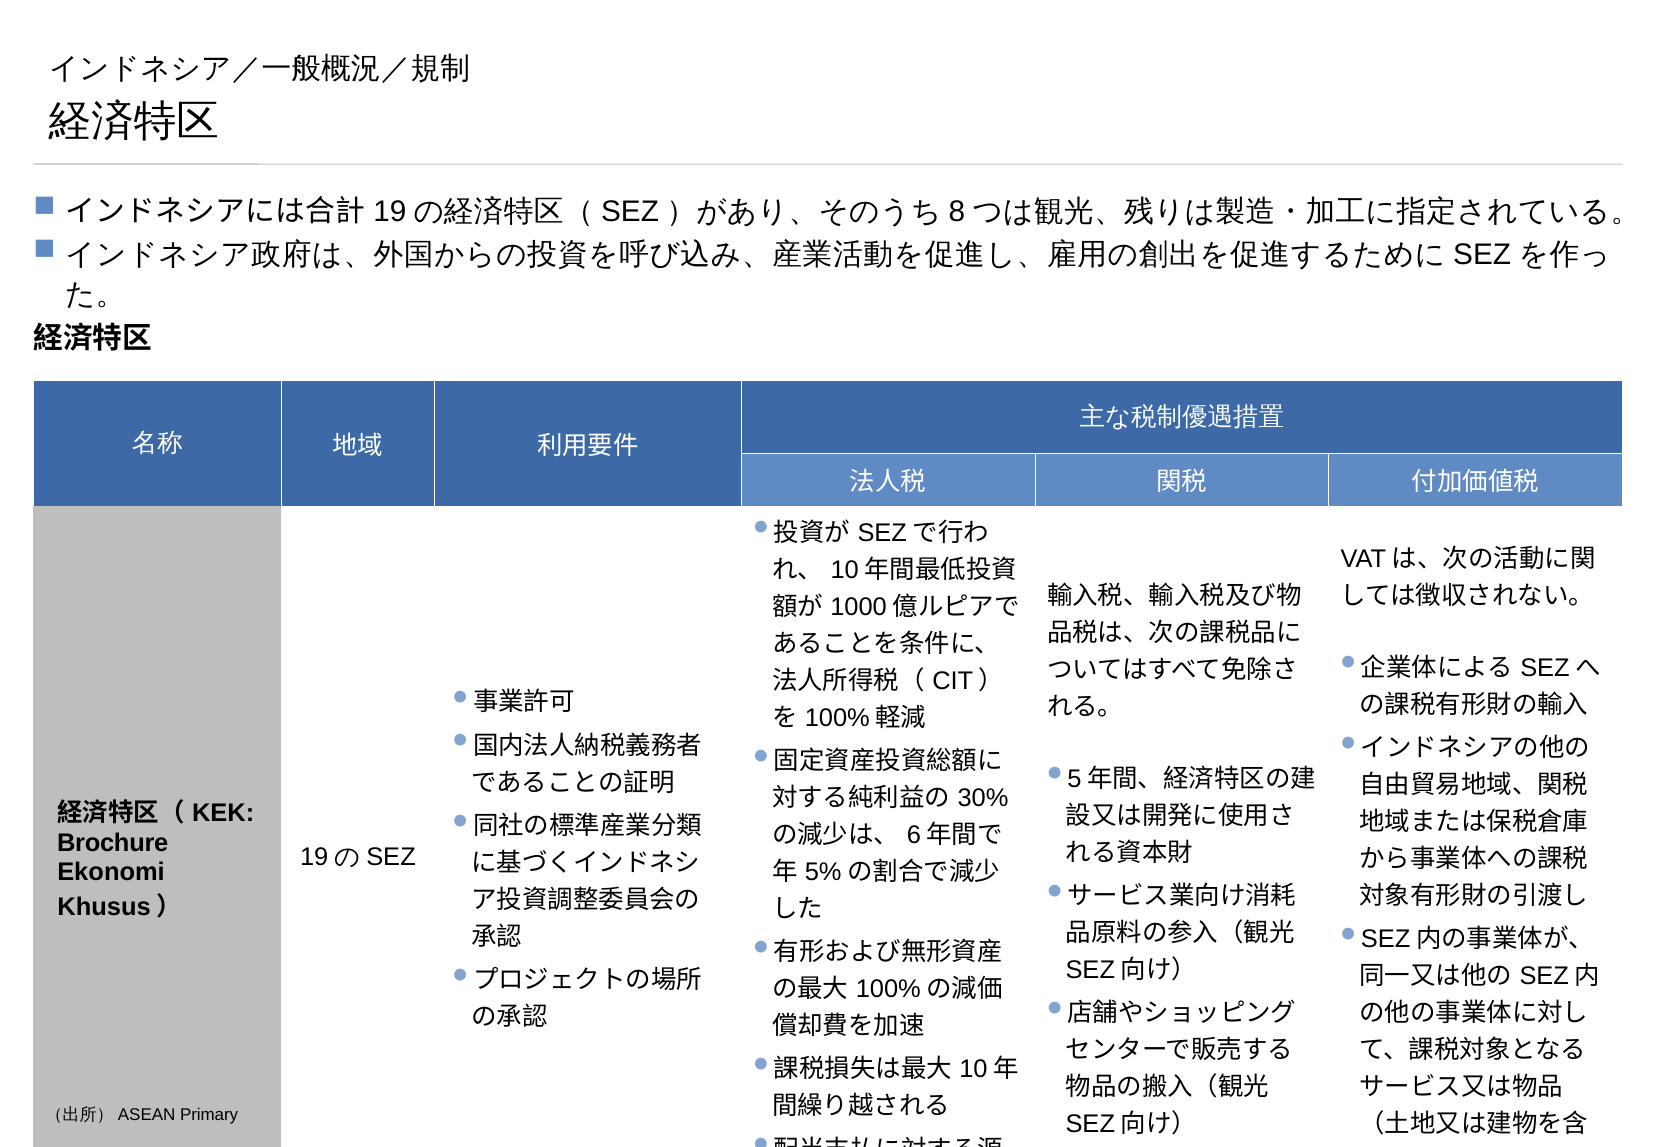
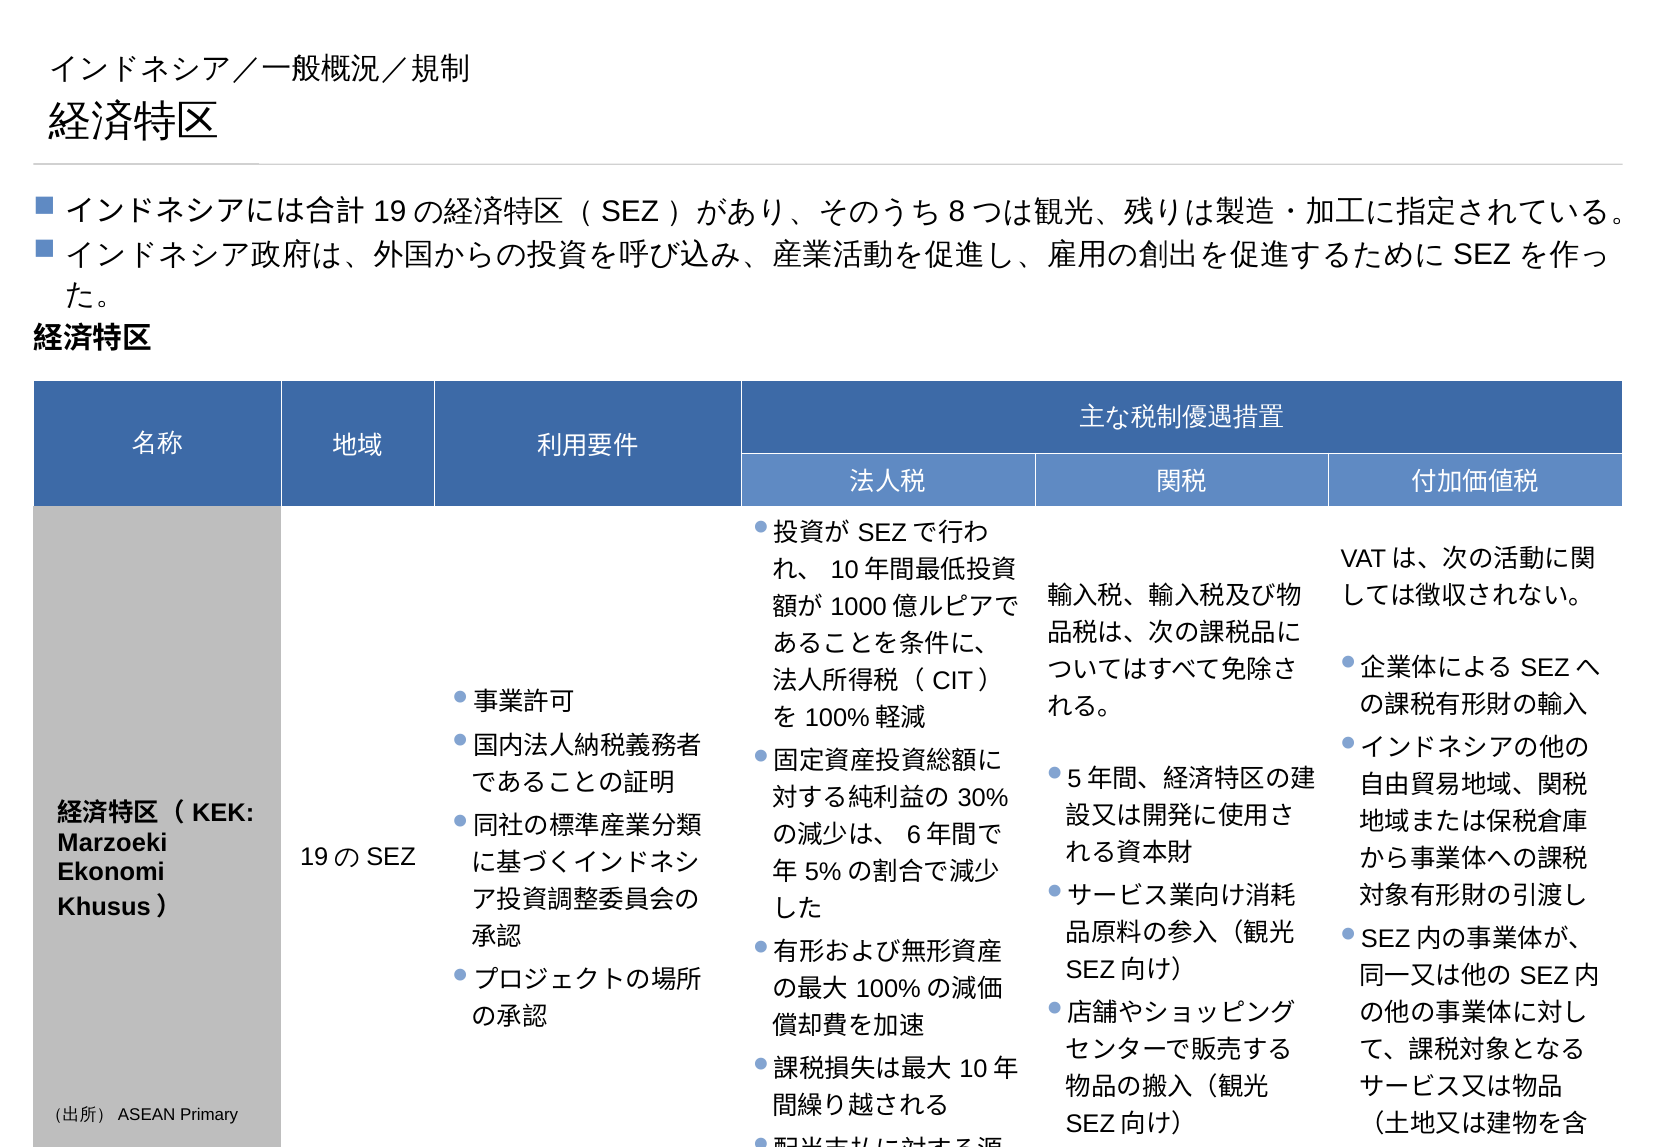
Brochure: Brochure -> Marzoeki (112, 843)
